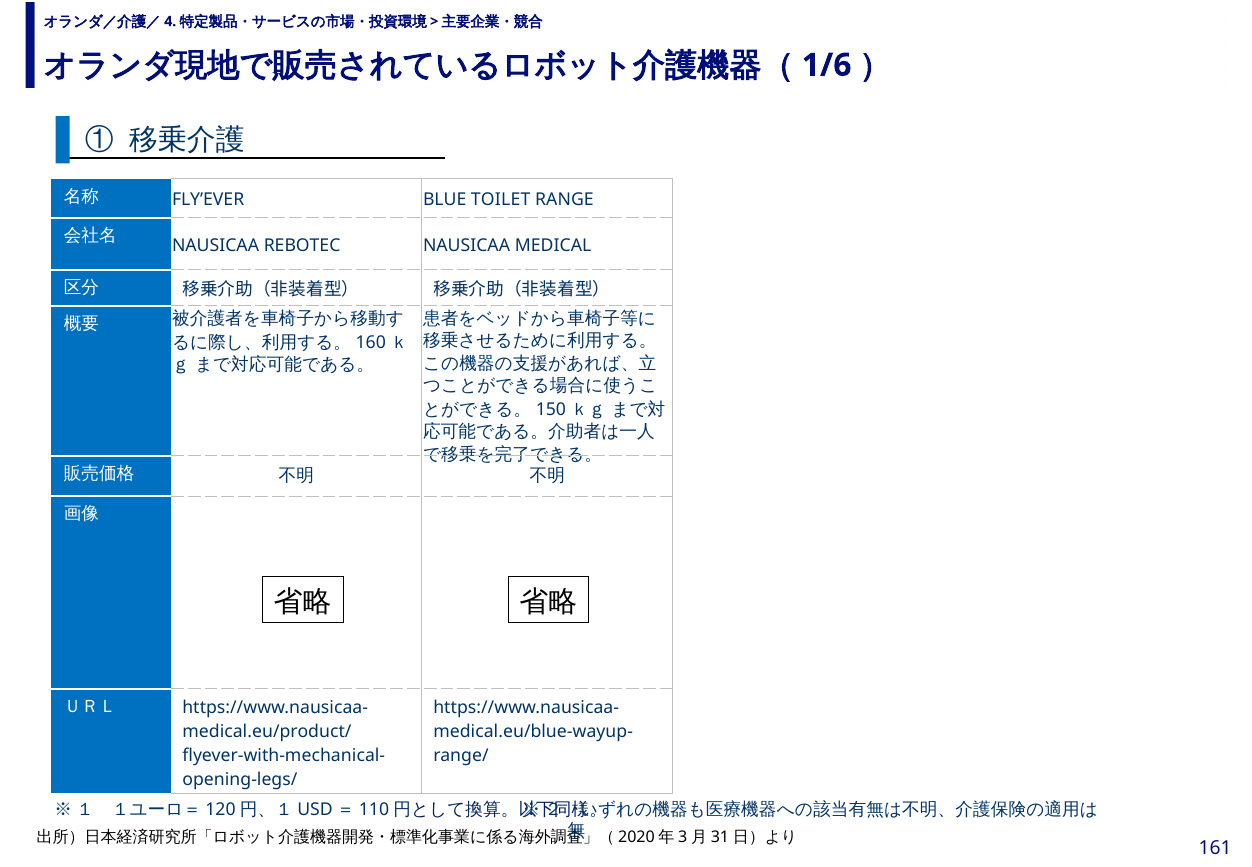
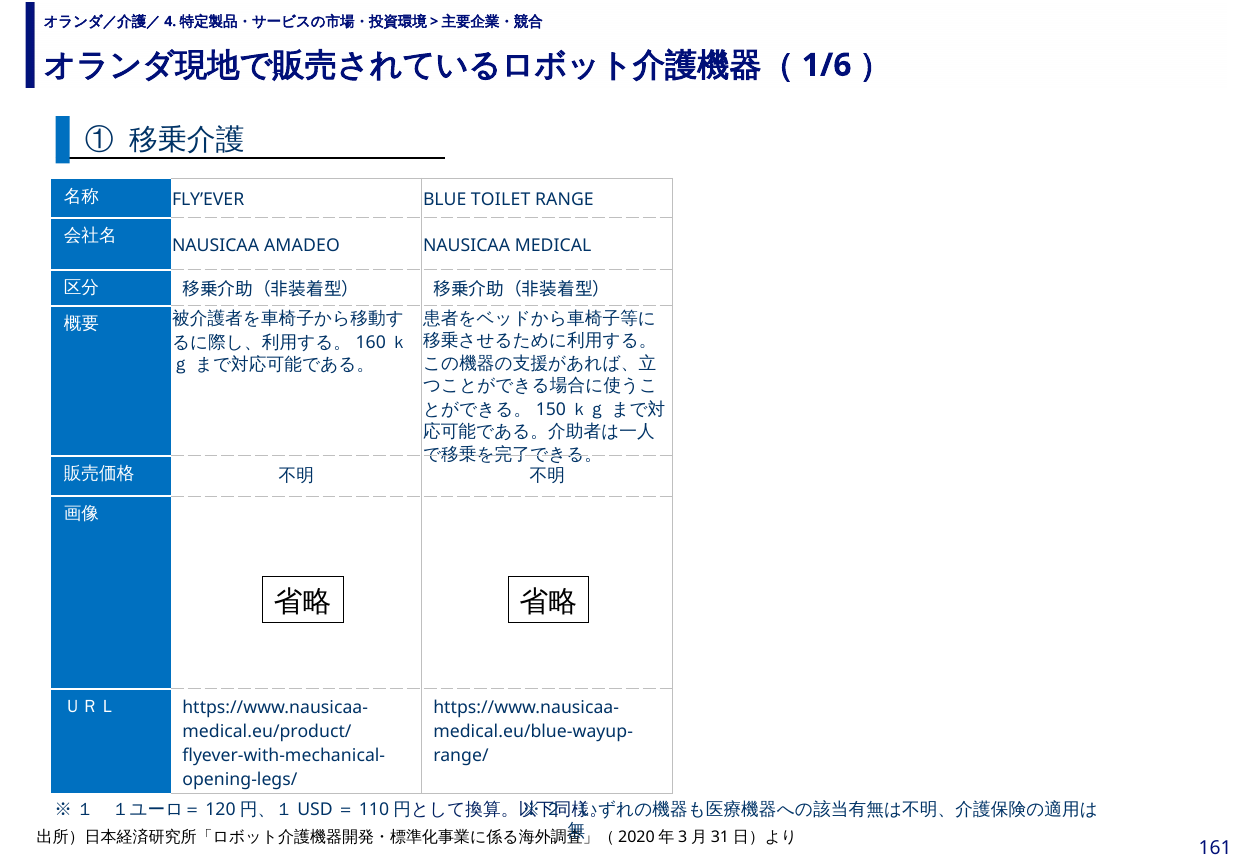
REBOTEC: REBOTEC -> AMADEO (302, 245)
